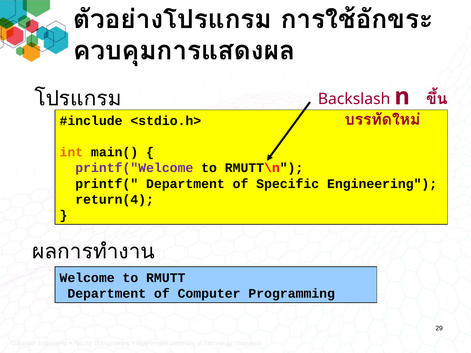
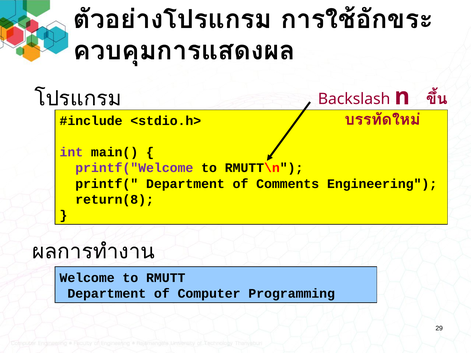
int colour: orange -> purple (71, 152)
Specific: Specific -> Comments (288, 184)
return(4: return(4 -> return(8 (115, 200)
